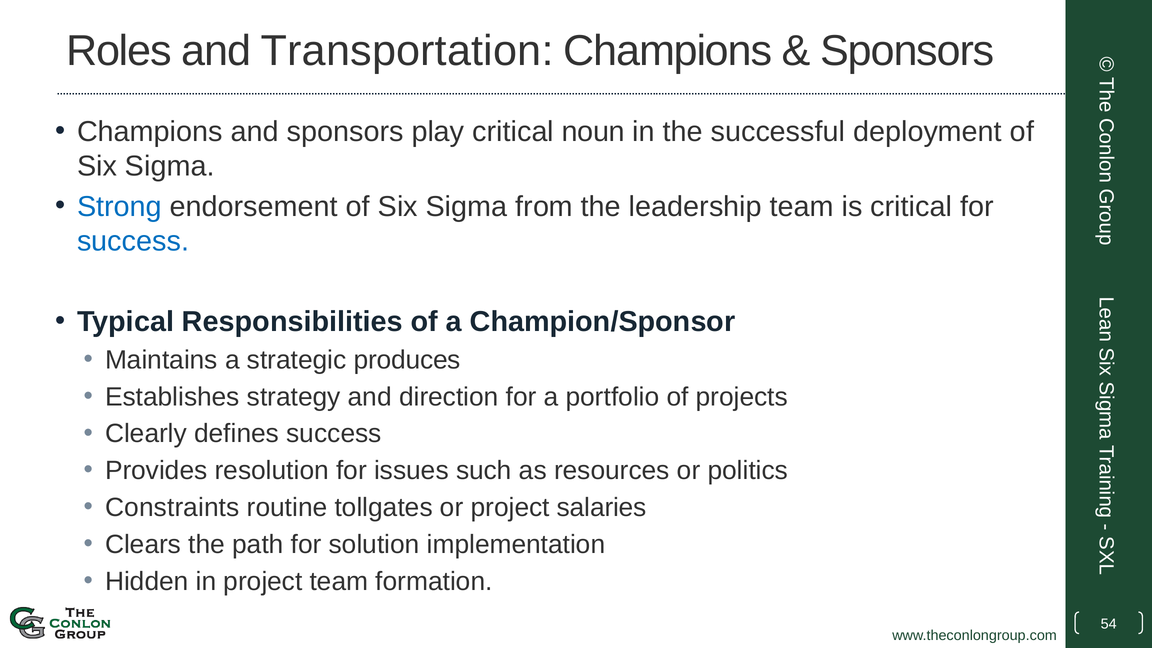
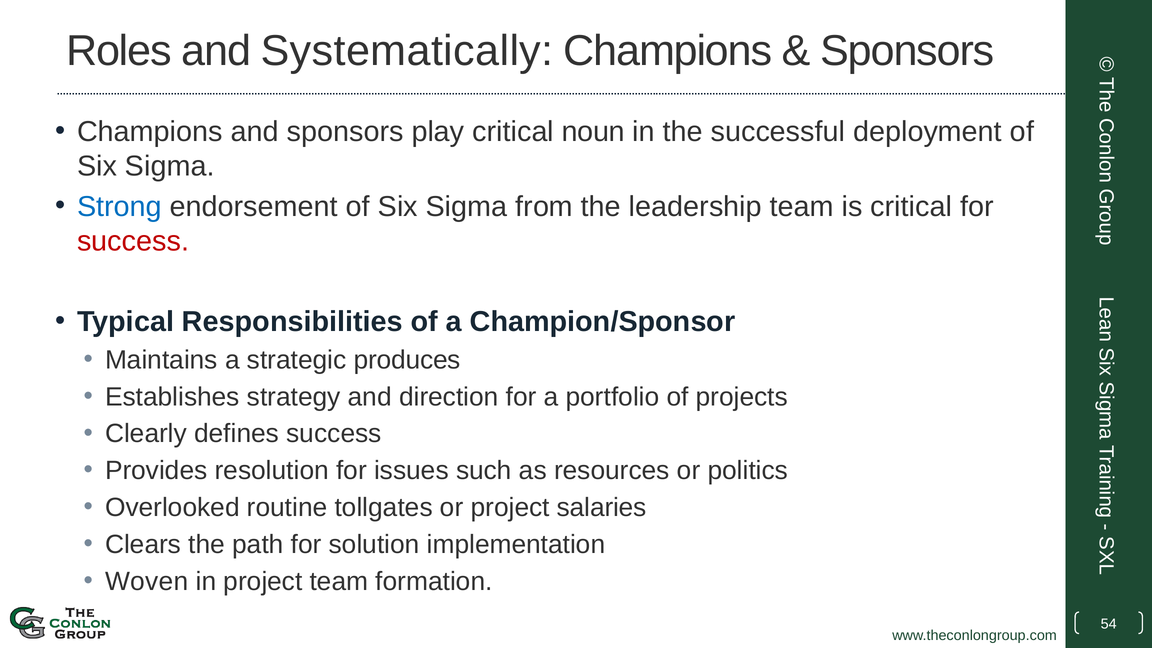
Transportation: Transportation -> Systematically (407, 51)
success colour: blue -> red (133, 241)
Constraints: Constraints -> Overlooked (172, 508)
Hidden: Hidden -> Woven (147, 582)
